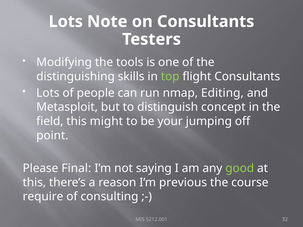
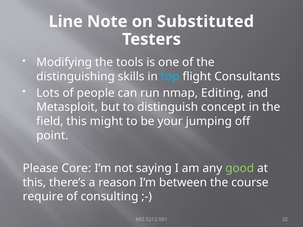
Lots: Lots -> Line (66, 22)
on Consultants: Consultants -> Substituted (206, 22)
top colour: light green -> light blue (170, 77)
Final: Final -> Core (76, 169)
previous: previous -> between (183, 183)
